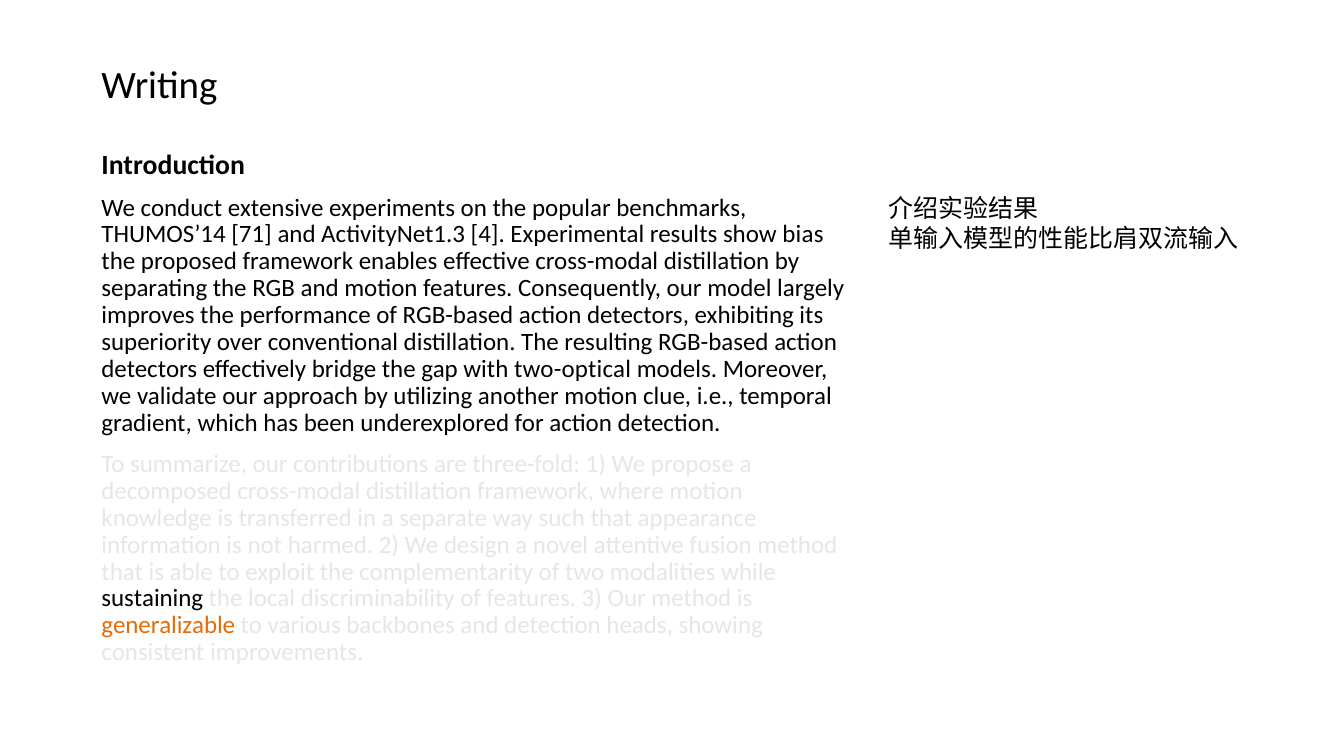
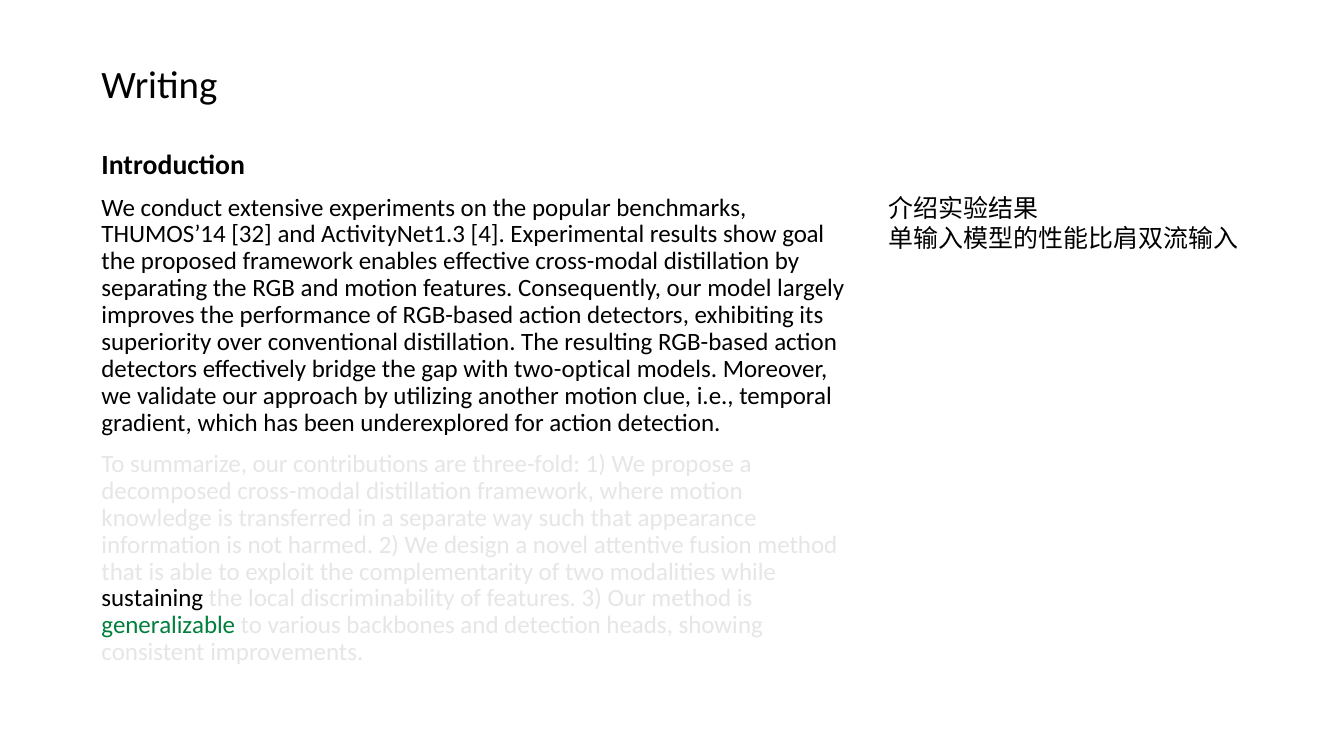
71: 71 -> 32 (252, 235)
bias: bias -> goal (803, 235)
generalizable colour: orange -> green (168, 626)
